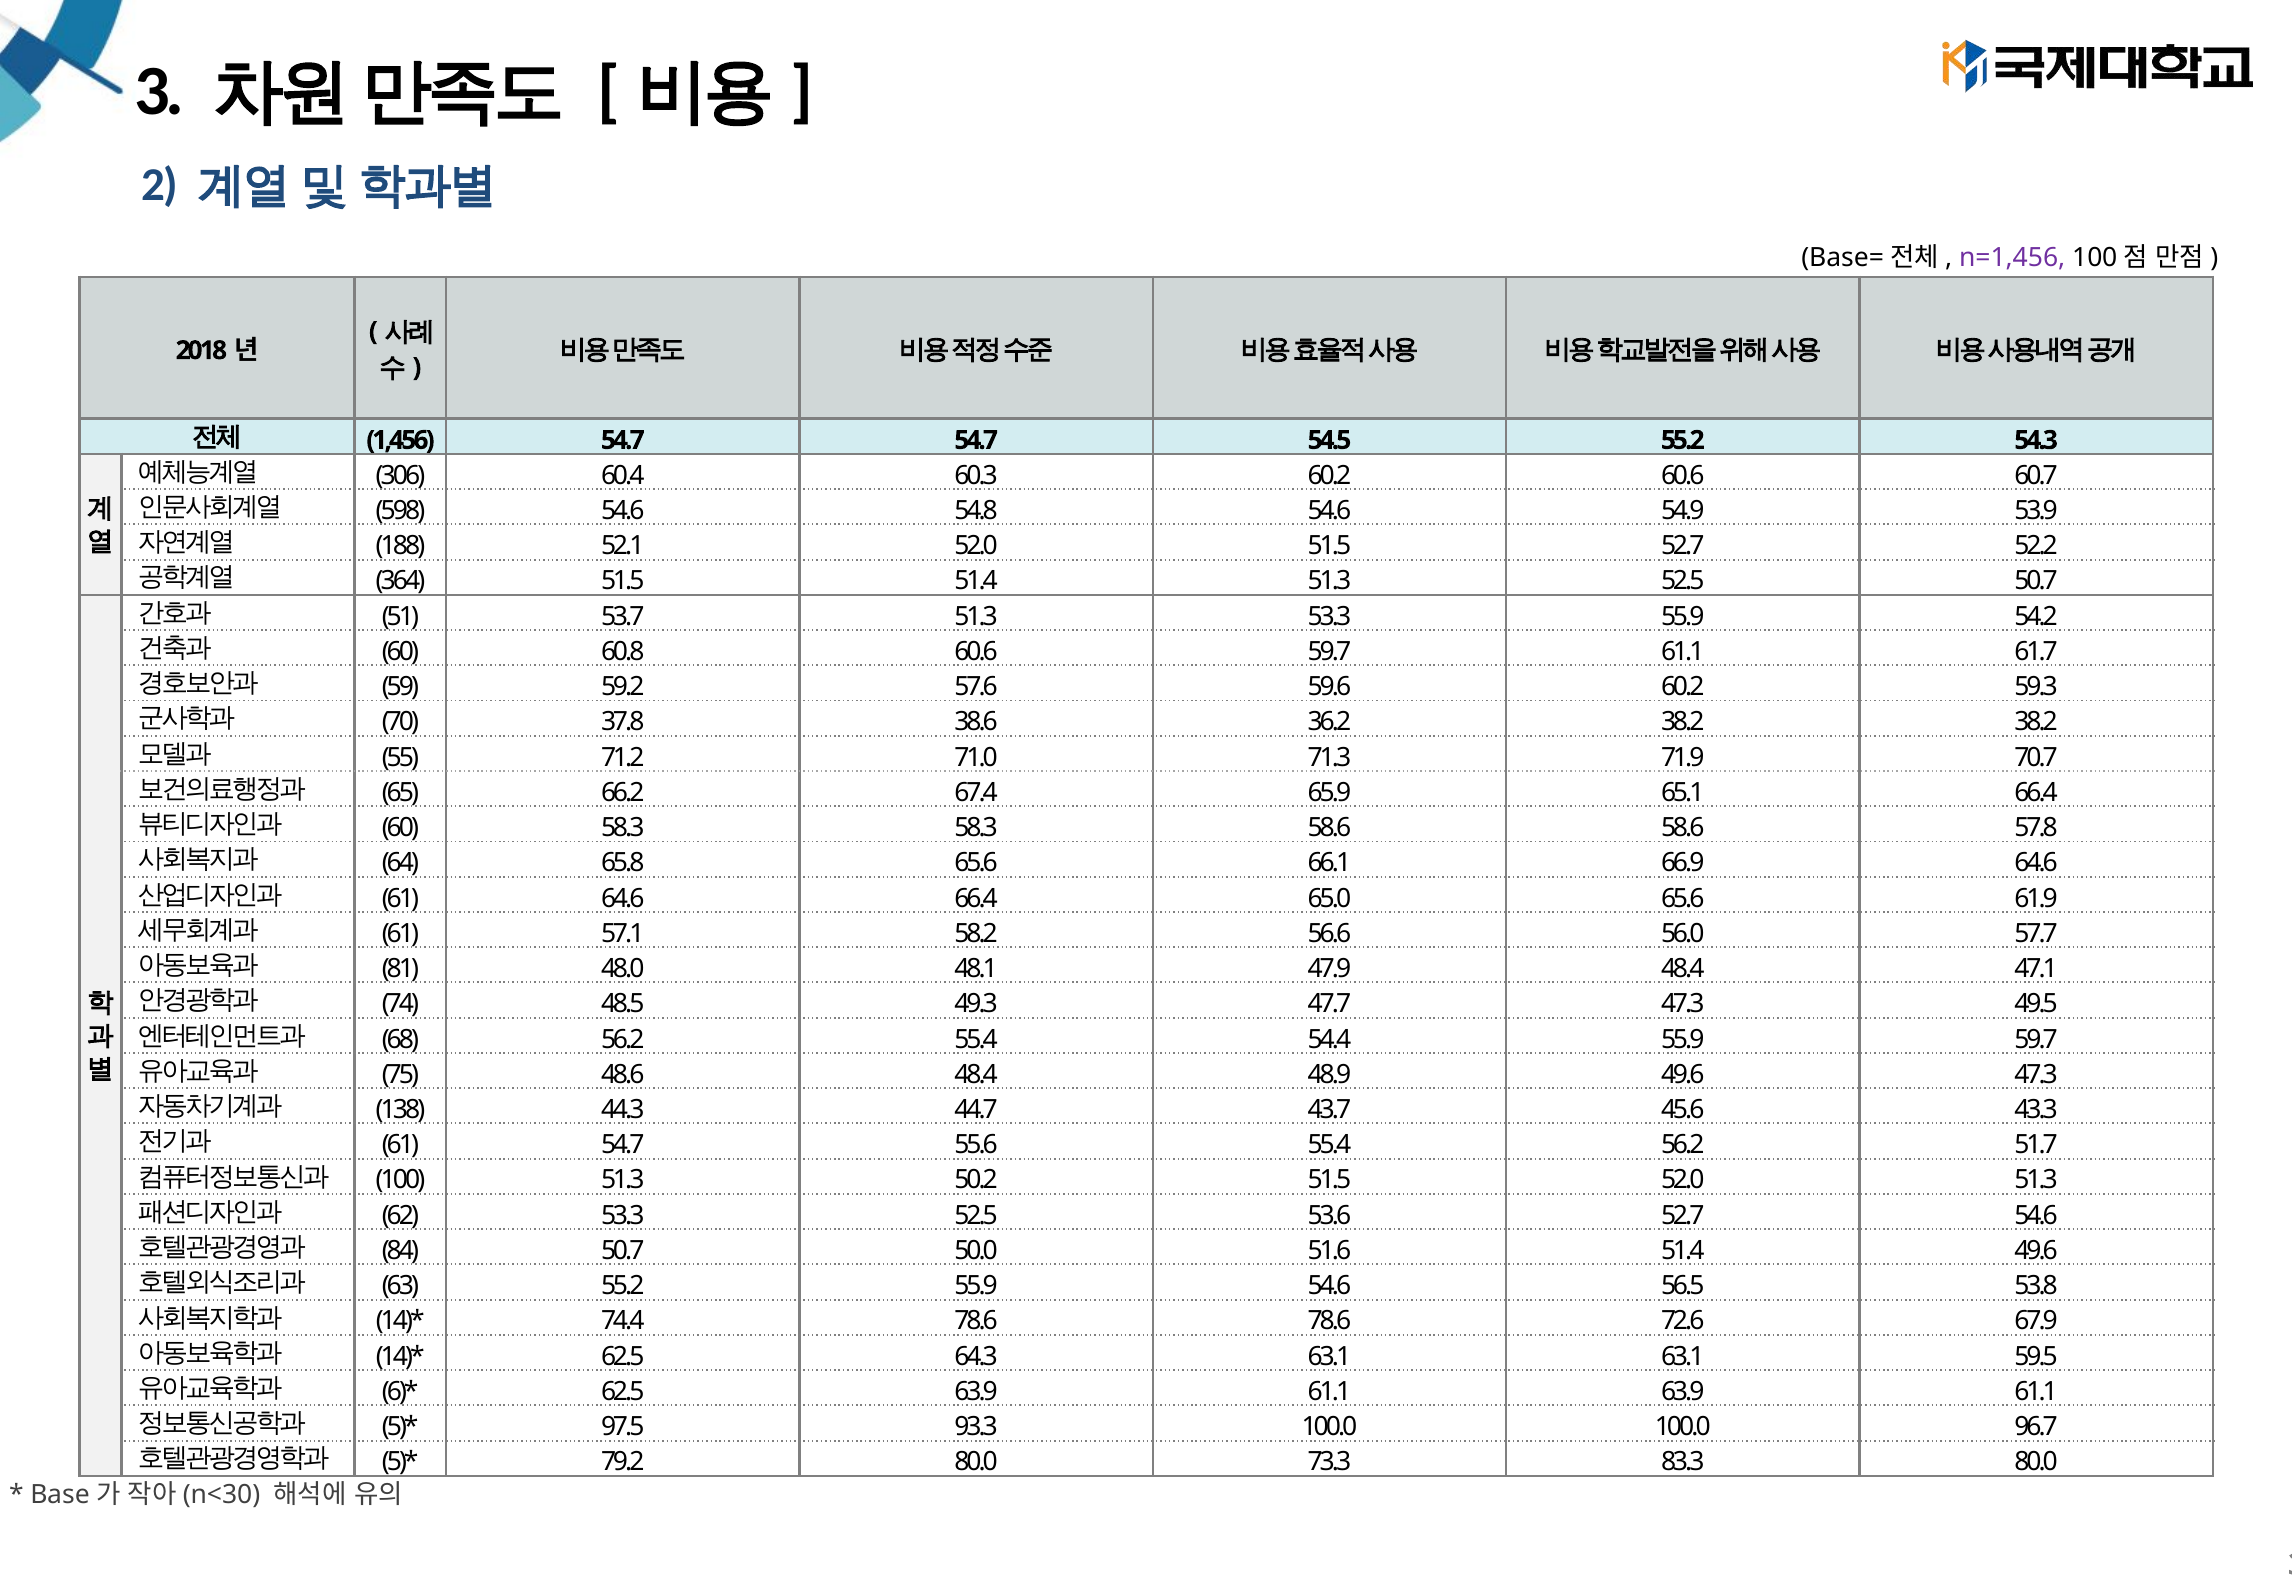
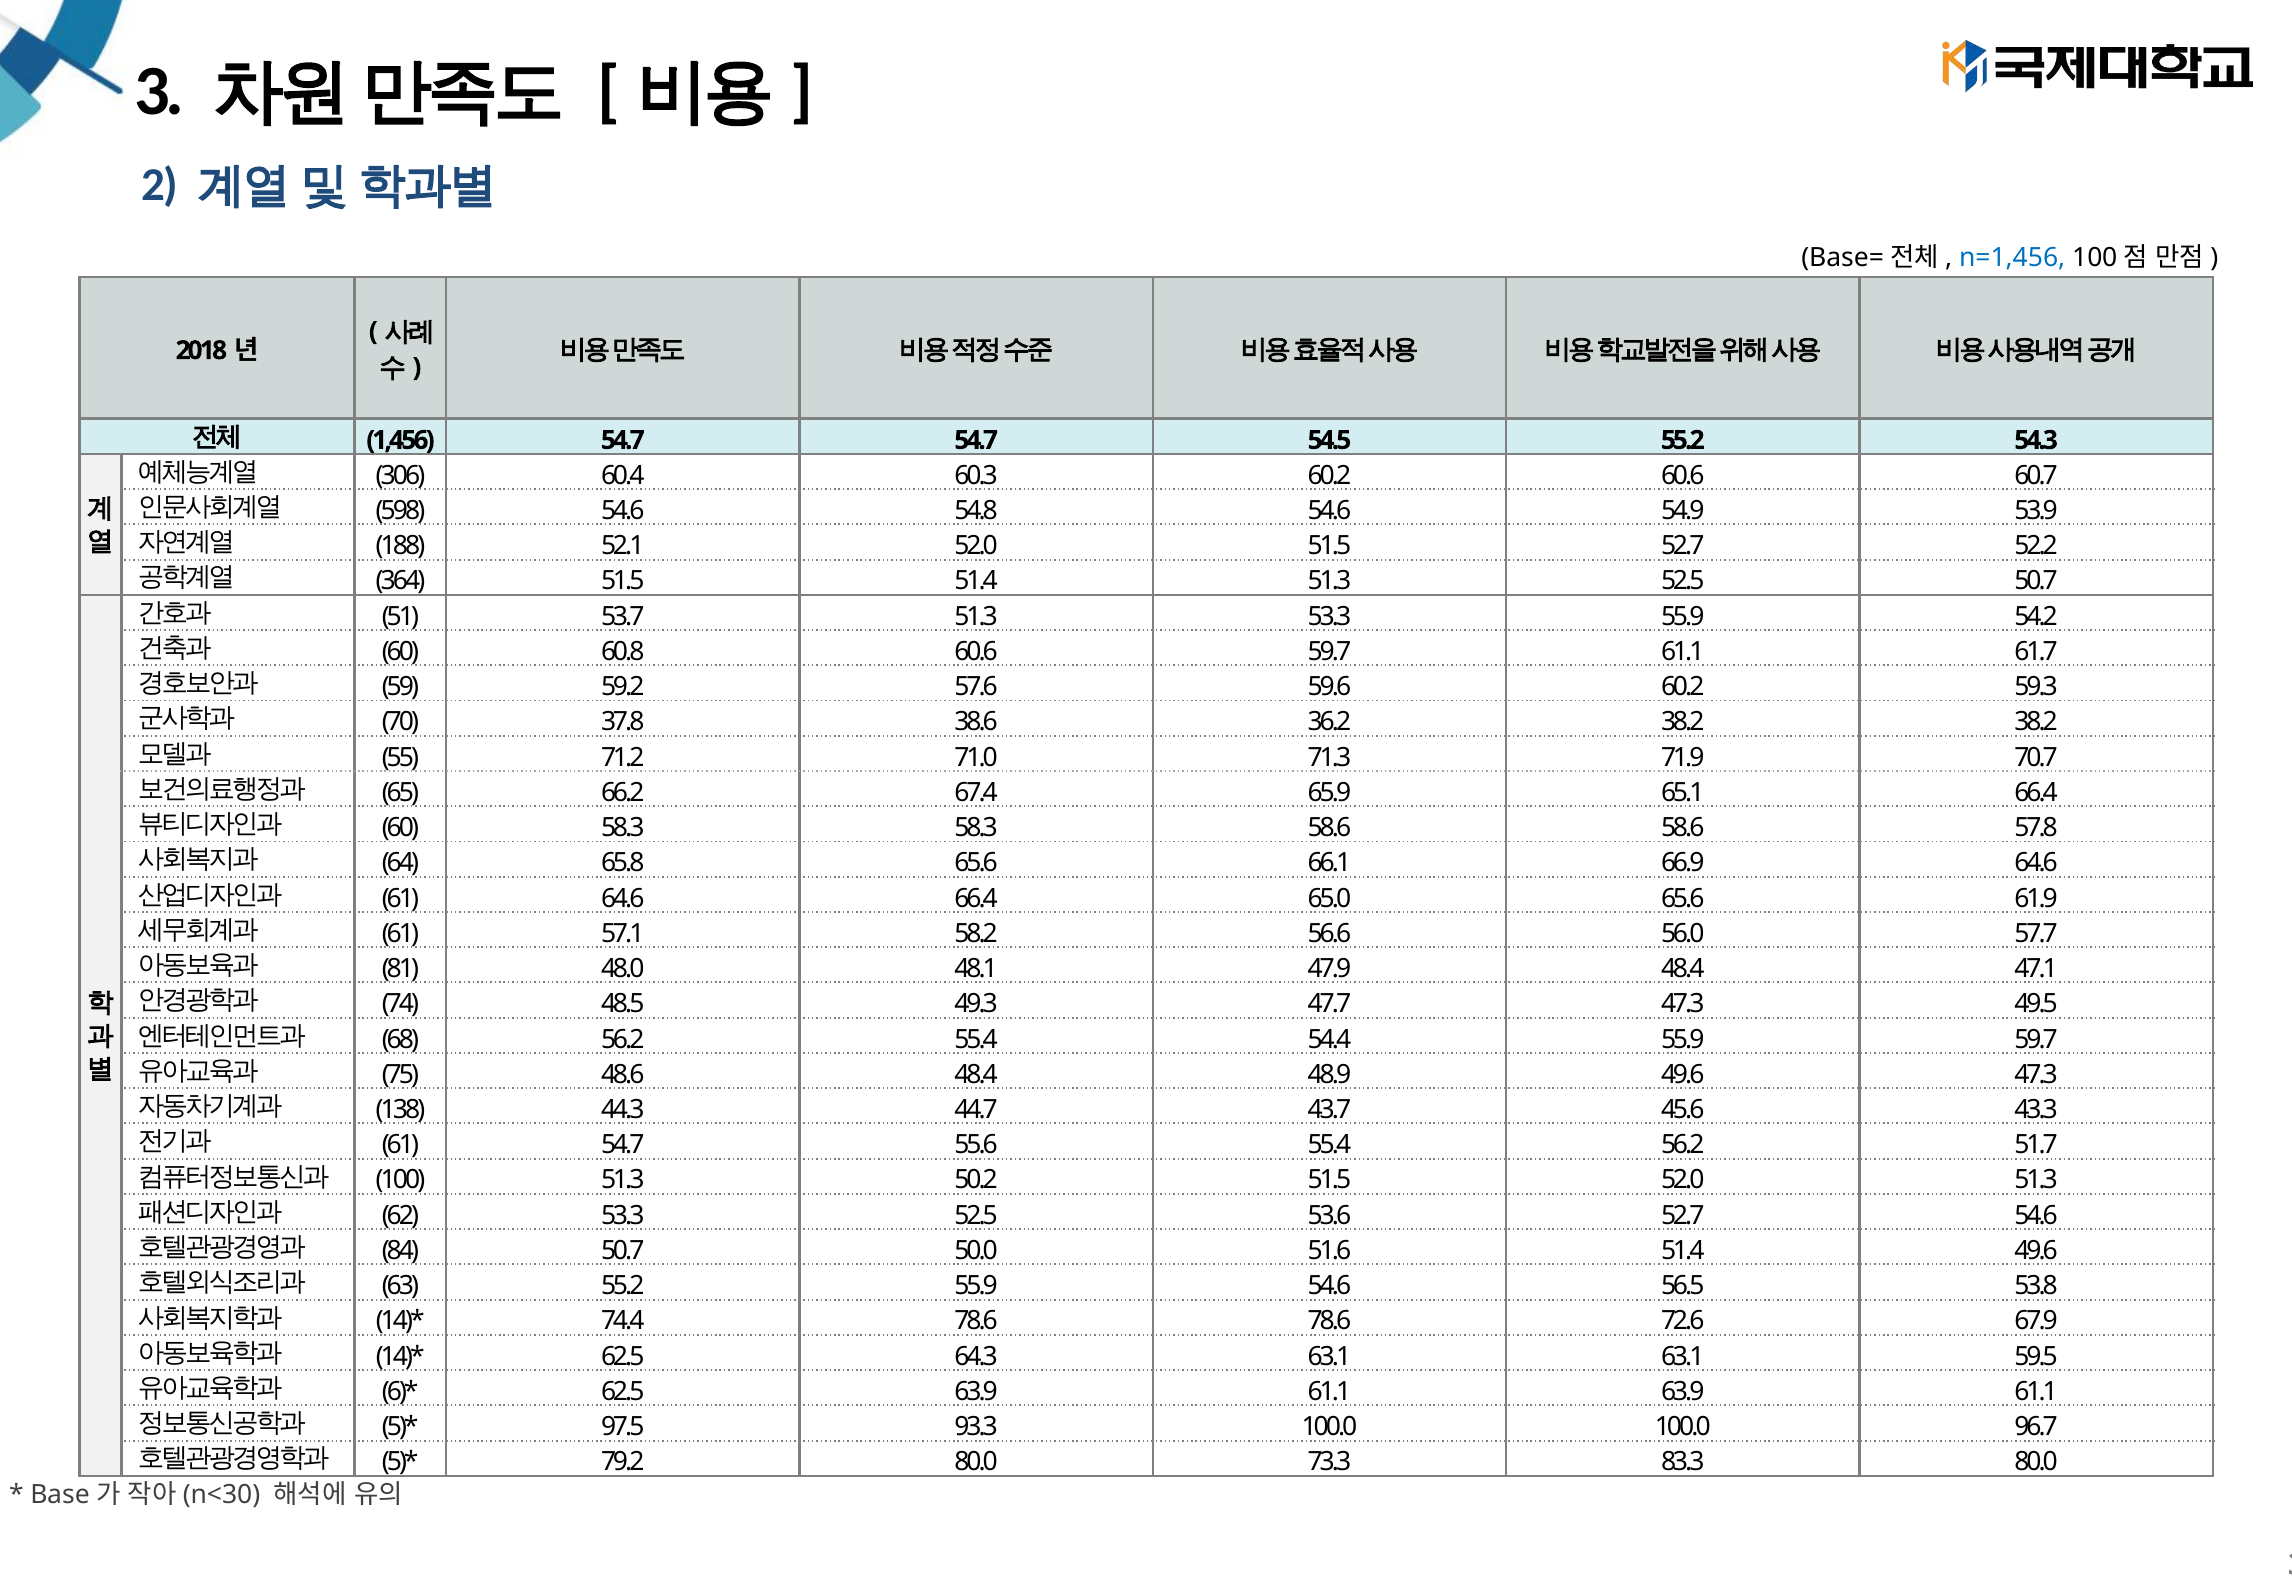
n=1,456 colour: purple -> blue (2012, 258)
